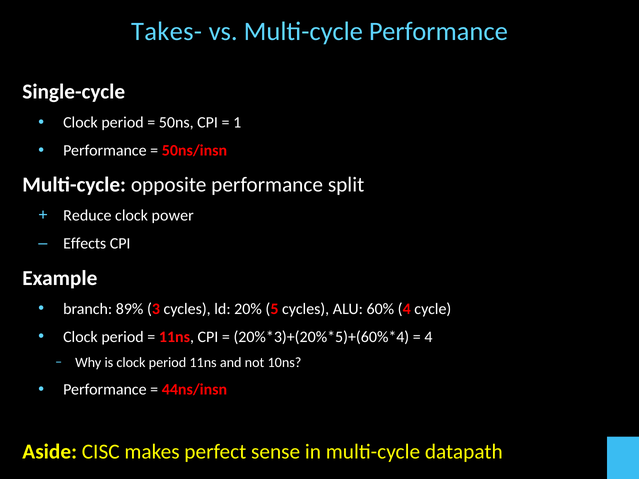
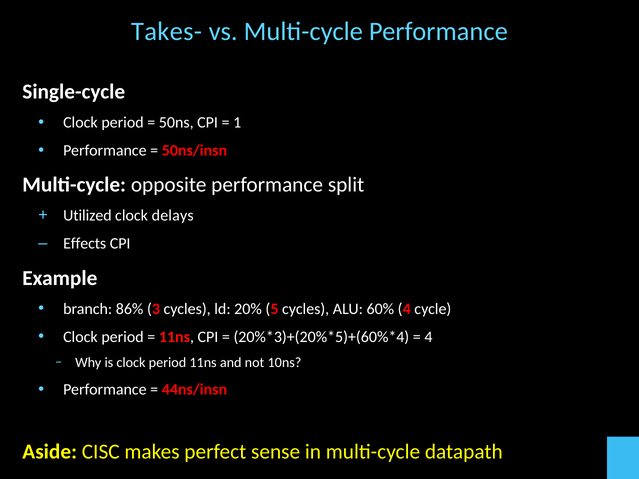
Reduce: Reduce -> Utilized (87, 216)
power: power -> delays (173, 216)
89%: 89% -> 86% (130, 309)
